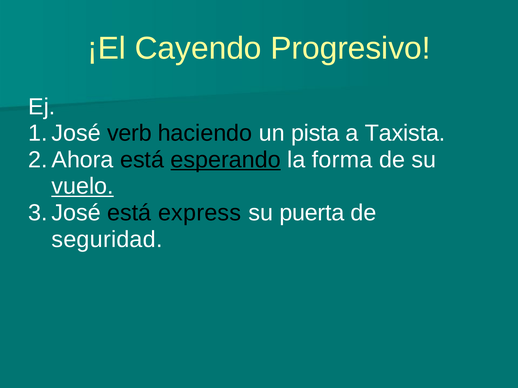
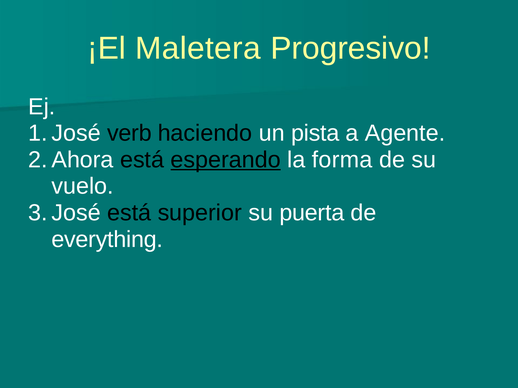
Cayendo: Cayendo -> Maletera (198, 48)
Taxista: Taxista -> Agente (405, 133)
vuelo underline: present -> none (83, 187)
express: express -> superior (200, 213)
seguridad: seguridad -> everything (107, 240)
